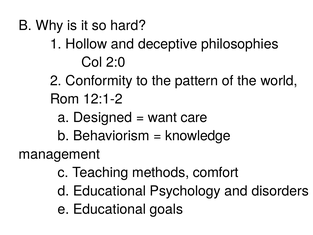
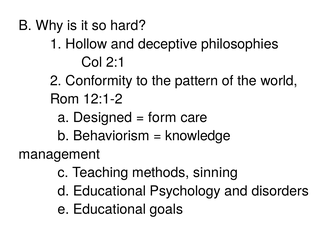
2:0: 2:0 -> 2:1 (116, 62)
want: want -> form (162, 117)
comfort: comfort -> sinning (216, 172)
